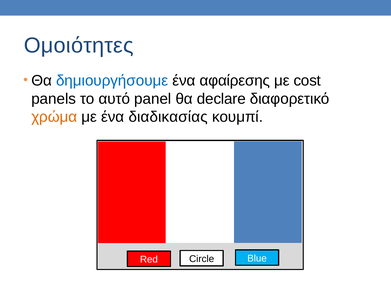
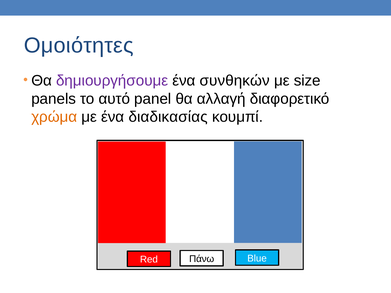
δημιουργήσουμε colour: blue -> purple (112, 81)
αφαίρεσης: αφαίρεσης -> συνθηκών (235, 81)
cost: cost -> size (307, 81)
declare: declare -> αλλαγή (221, 99)
Circle: Circle -> Πάνω (202, 259)
